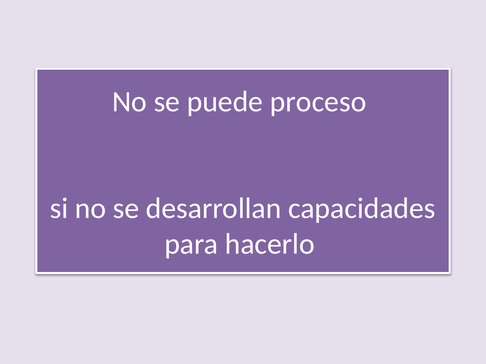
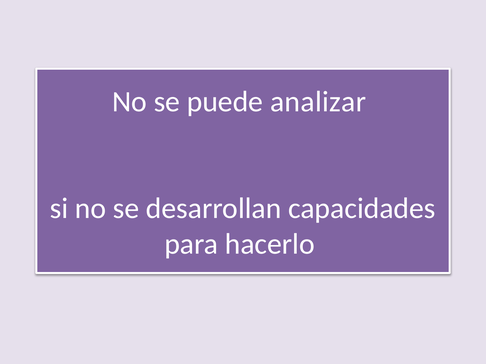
proceso: proceso -> analizar (318, 102)
